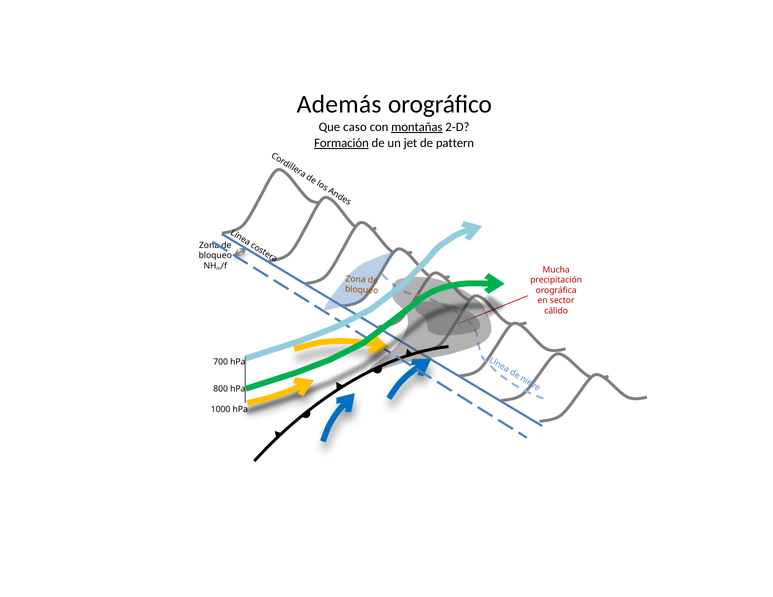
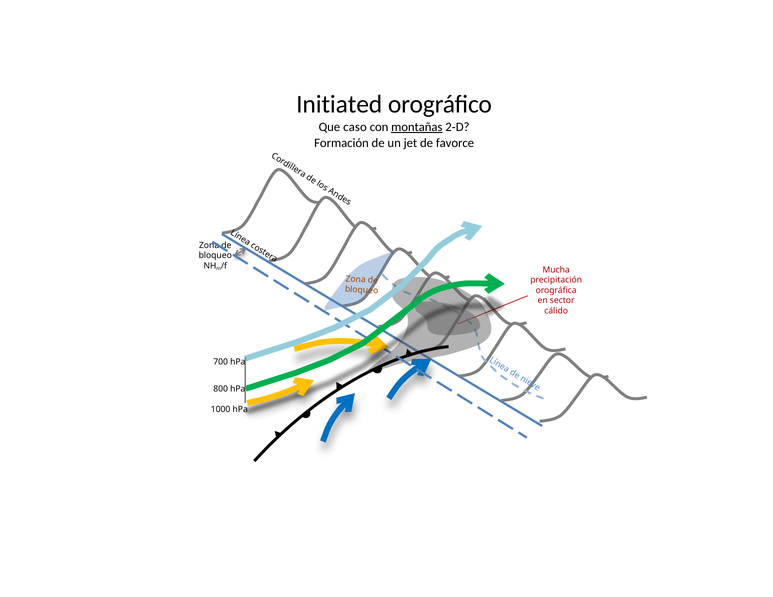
Además: Además -> Initiated (339, 104)
Formación underline: present -> none (341, 143)
pattern: pattern -> favorce (455, 143)
